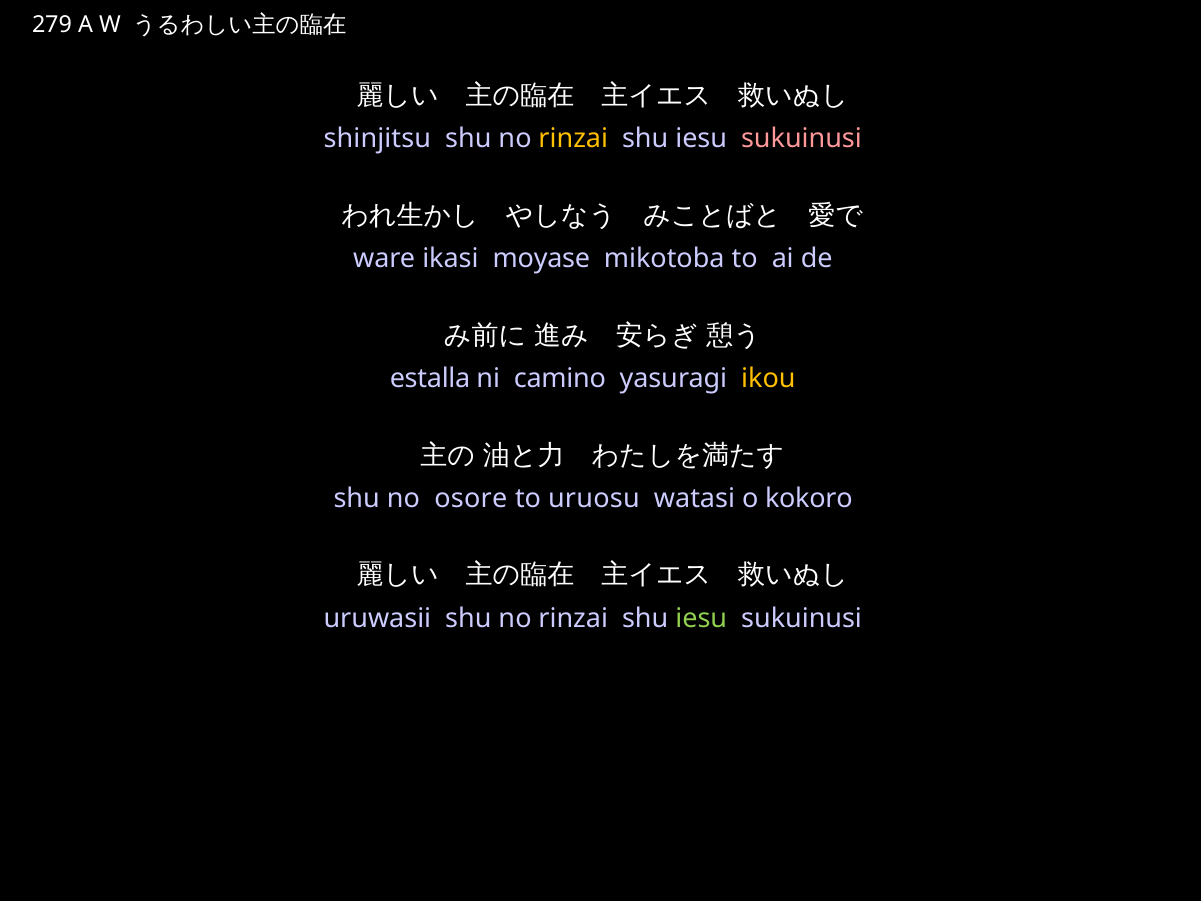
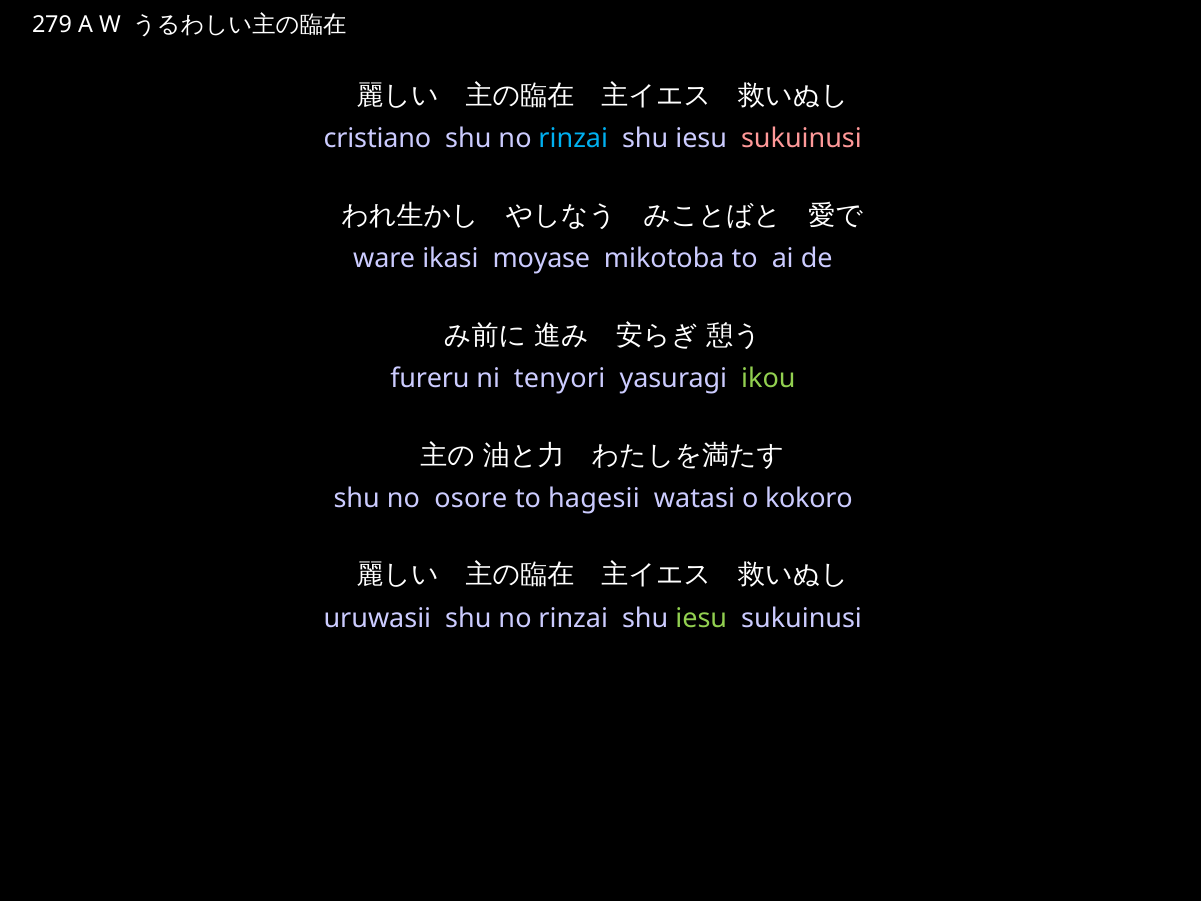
shinjitsu: shinjitsu -> cristiano (377, 139)
rinzai colour: yellow -> light blue (573, 139)
estalla: estalla -> fureru (430, 379)
camino: camino -> tenyori (560, 379)
ikou colour: yellow -> light green (768, 379)
uruosu: uruosu -> hagesii (594, 498)
